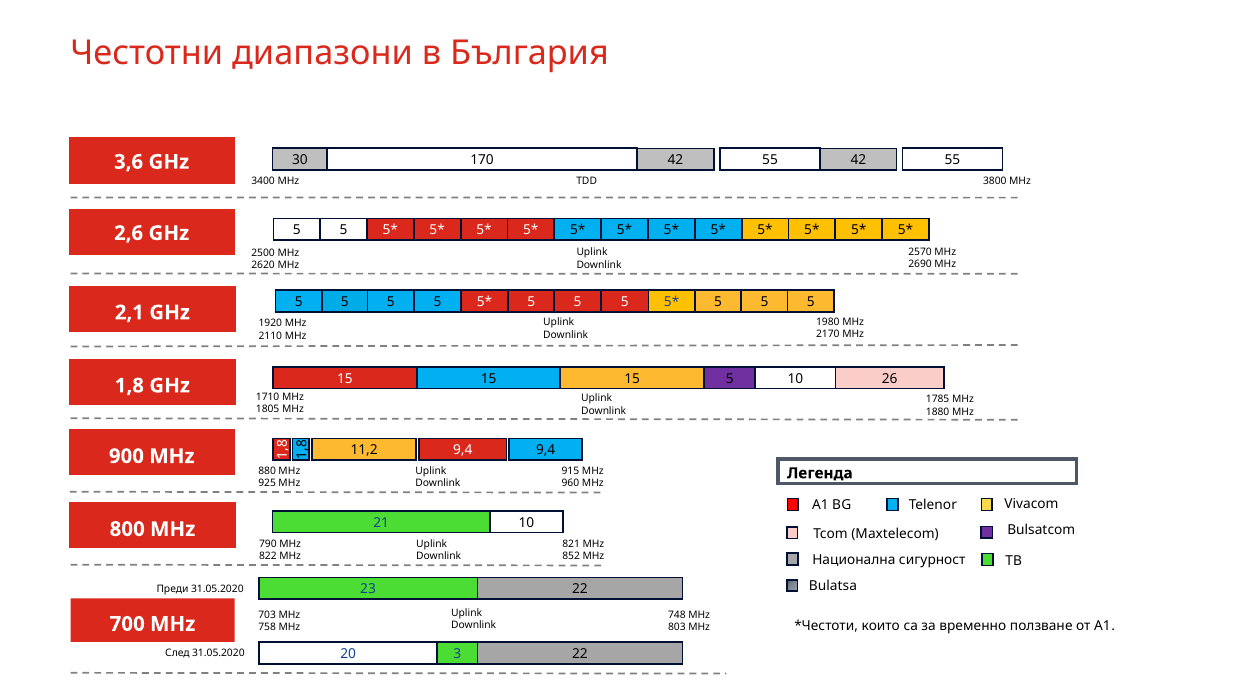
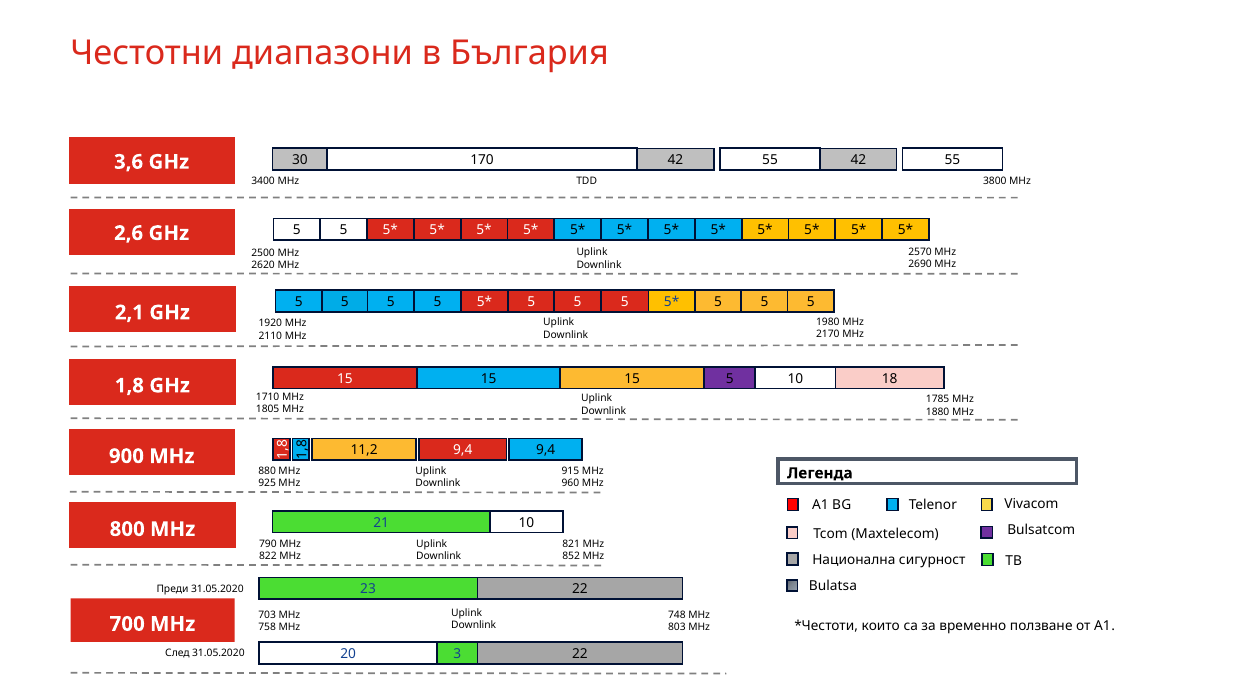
26: 26 -> 18 (890, 379)
